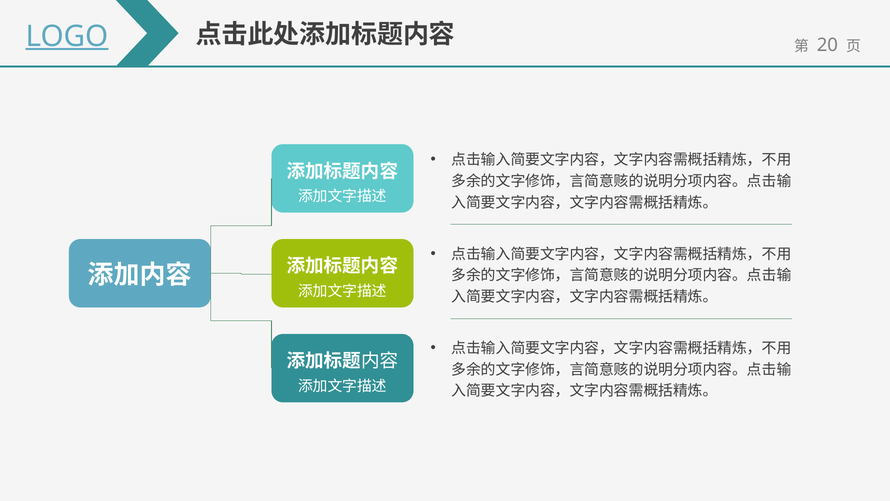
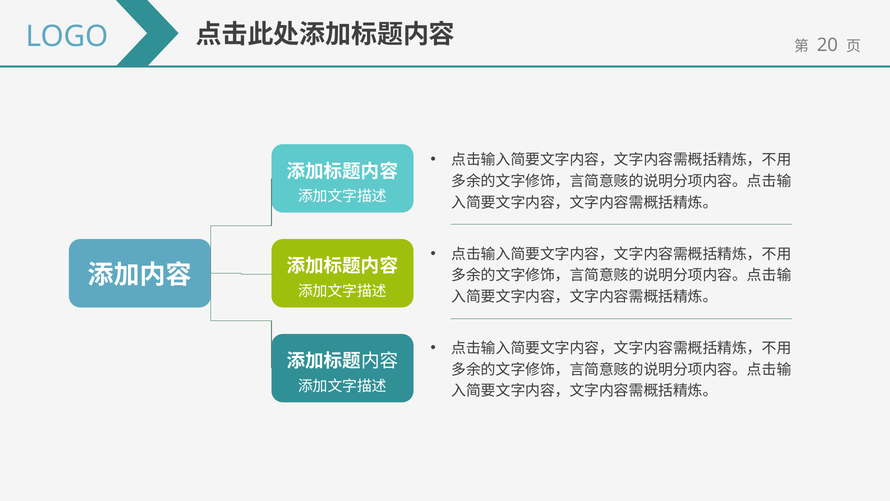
LOGO underline: present -> none (67, 36)
